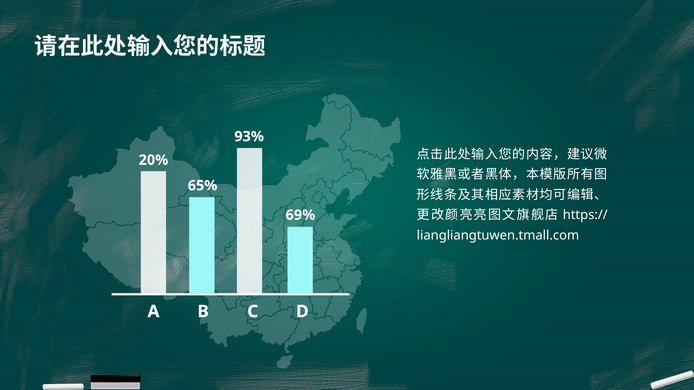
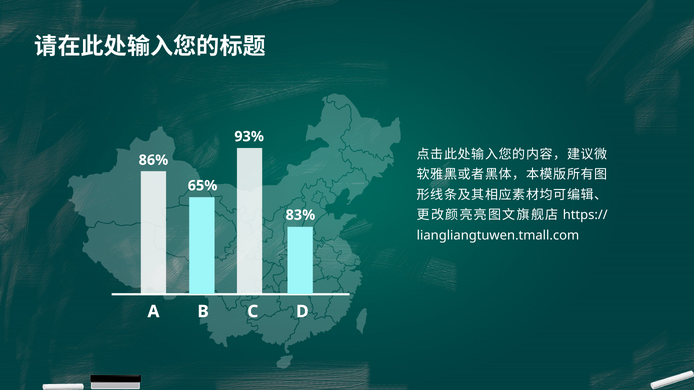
20%: 20% -> 86% (153, 160)
69%: 69% -> 83% (300, 215)
